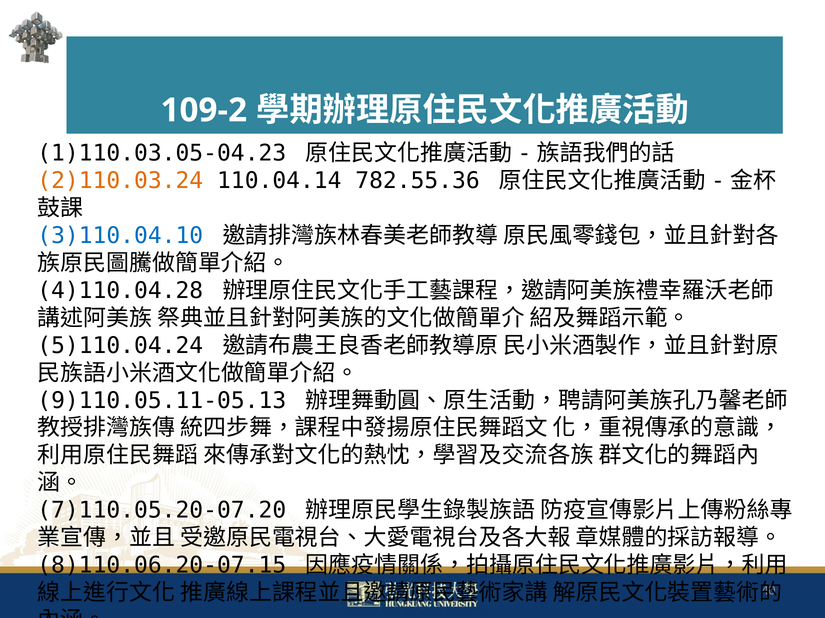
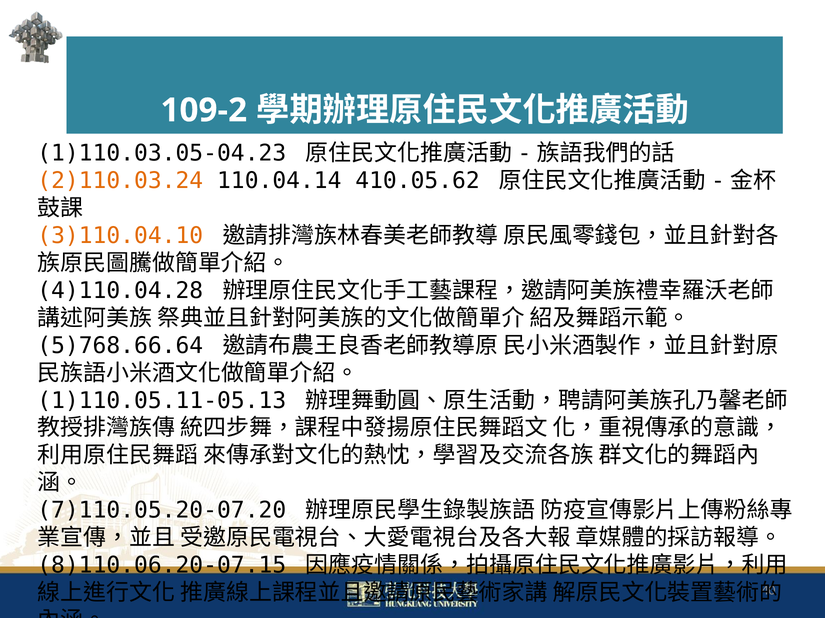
782.55.36: 782.55.36 -> 410.05.62 (418, 181)
3)110.04.10 colour: blue -> orange (120, 236)
5)110.04.24: 5)110.04.24 -> 5)768.66.64 (120, 346)
9)110.05.11-05.13: 9)110.05.11-05.13 -> 1)110.05.11-05.13 (162, 401)
